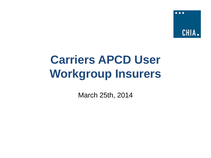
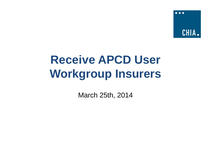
Carriers: Carriers -> Receive (73, 60)
